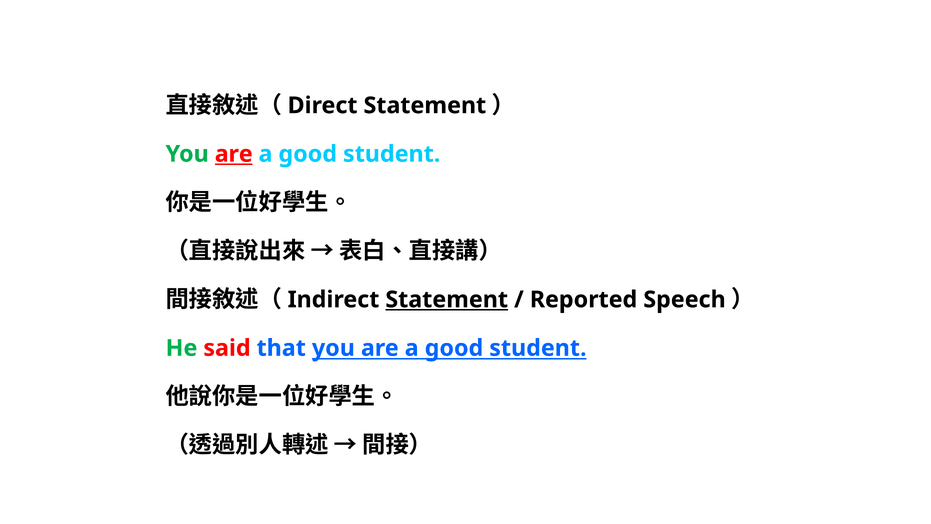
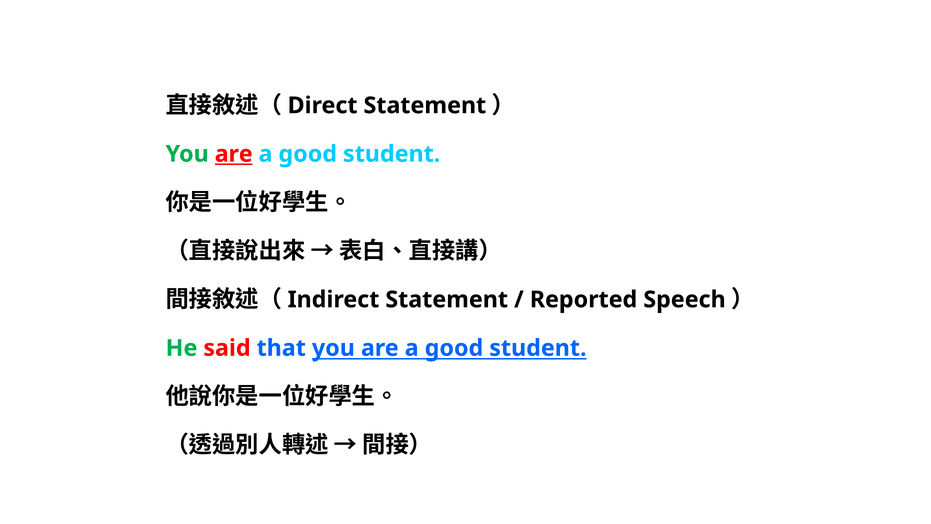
Statement underline: present -> none (447, 299)
